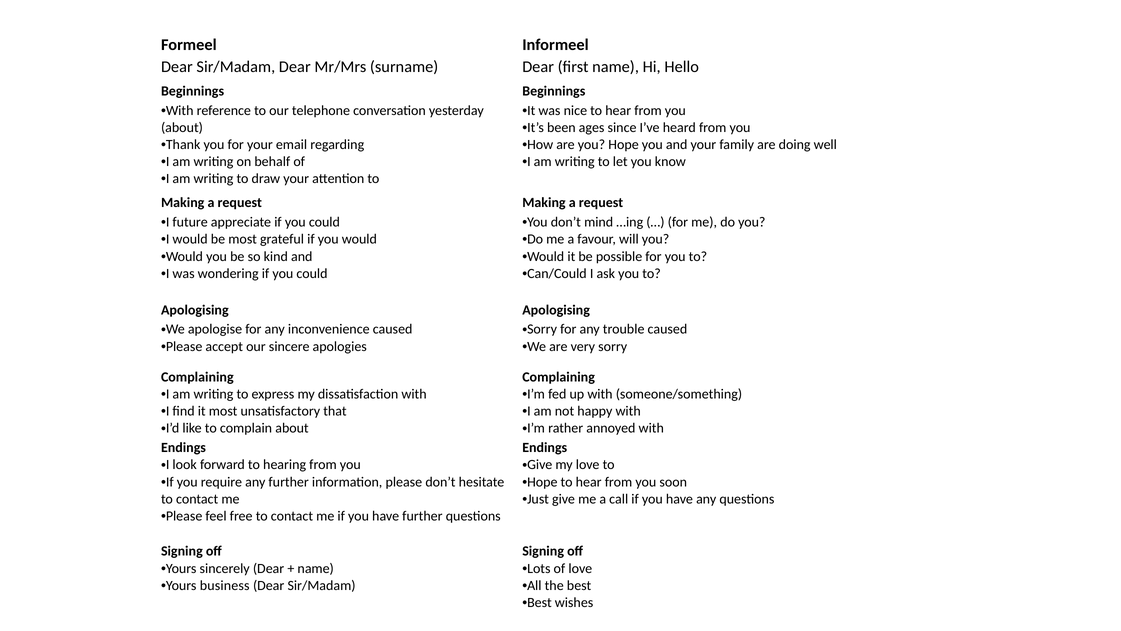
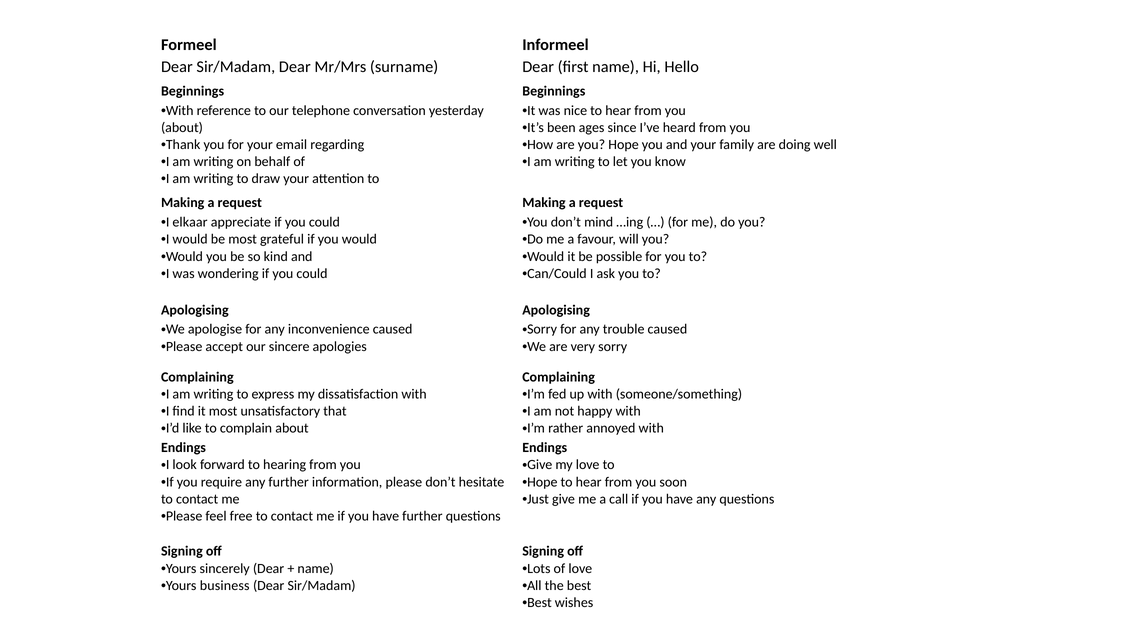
future: future -> elkaar (190, 222)
